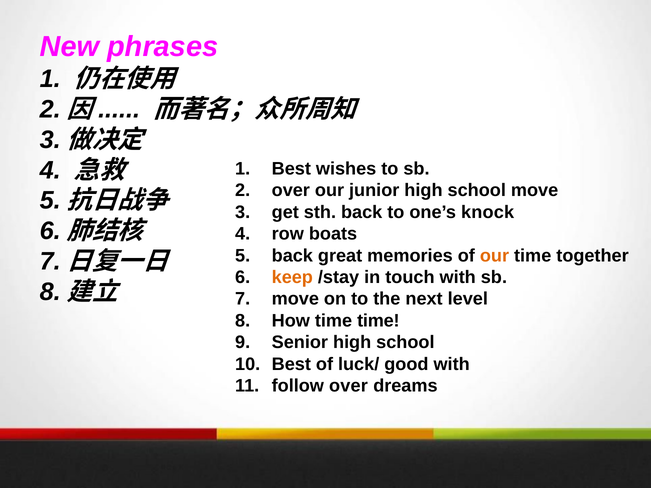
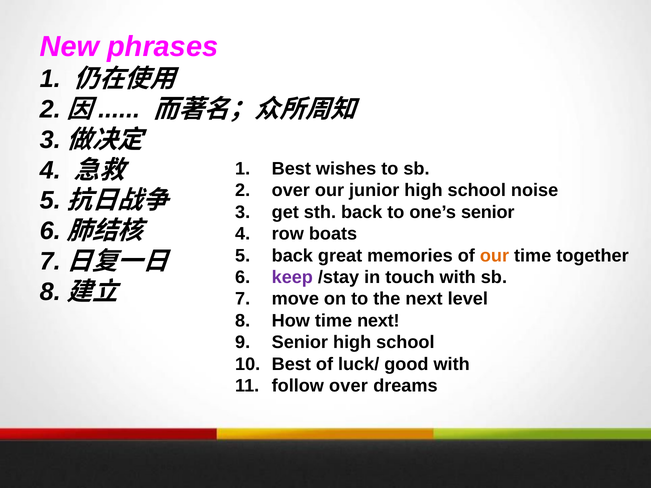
school move: move -> noise (535, 191)
one’s knock: knock -> senior (488, 212)
keep colour: orange -> purple (292, 277)
time time: time -> next (378, 321)
